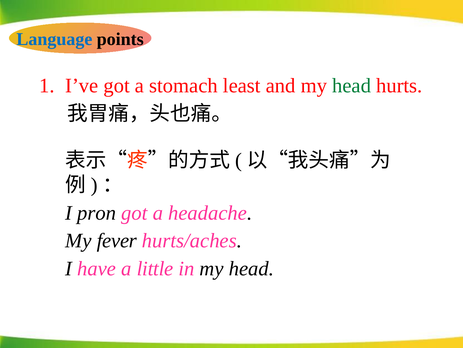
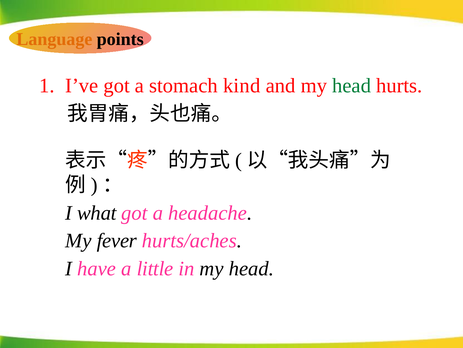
Language colour: blue -> orange (54, 39)
least: least -> kind (242, 86)
pron: pron -> what (97, 212)
